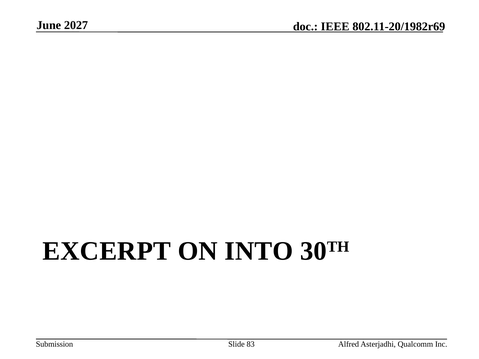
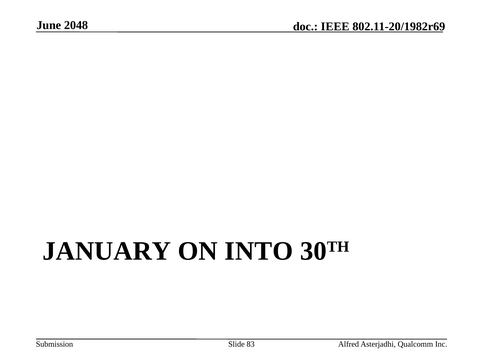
2027: 2027 -> 2048 (76, 25)
EXCERPT: EXCERPT -> JANUARY (107, 251)
